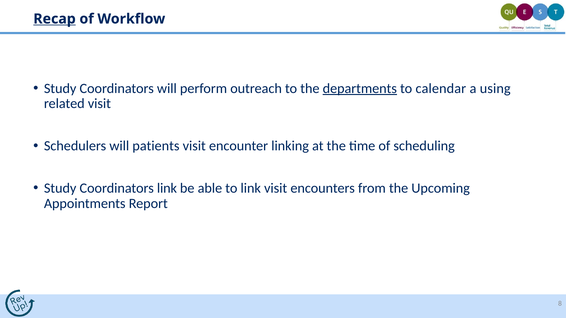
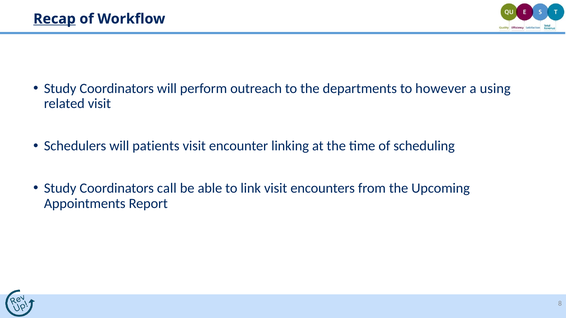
departments underline: present -> none (360, 88)
calendar: calendar -> however (441, 88)
Coordinators link: link -> call (167, 188)
